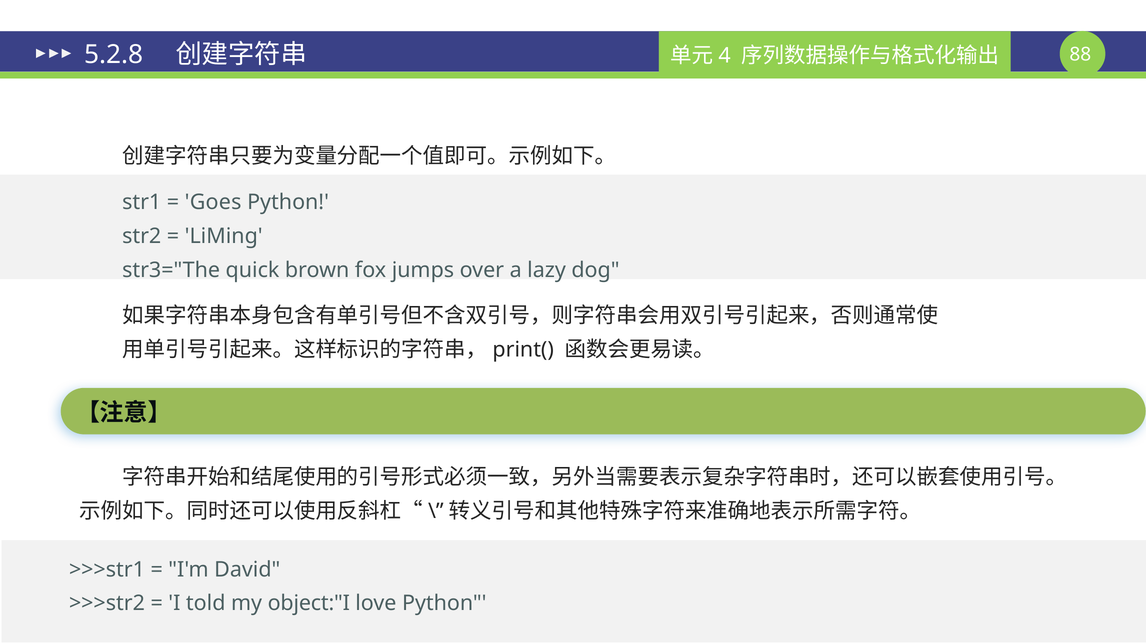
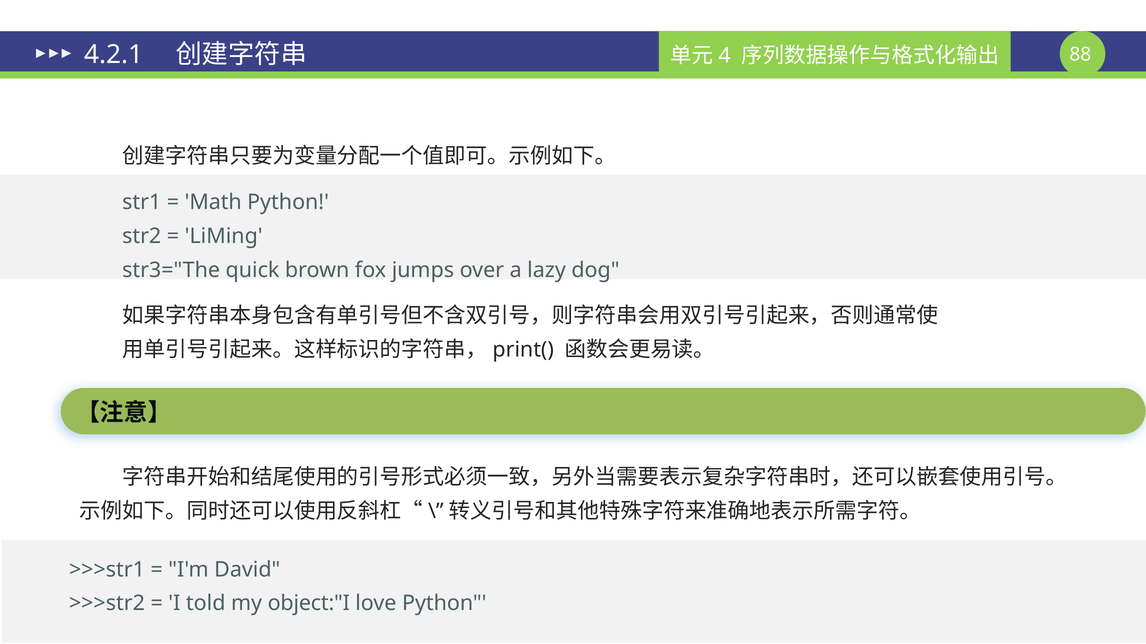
5.2.8: 5.2.8 -> 4.2.1 (114, 55)
Goes: Goes -> Math (213, 202)
